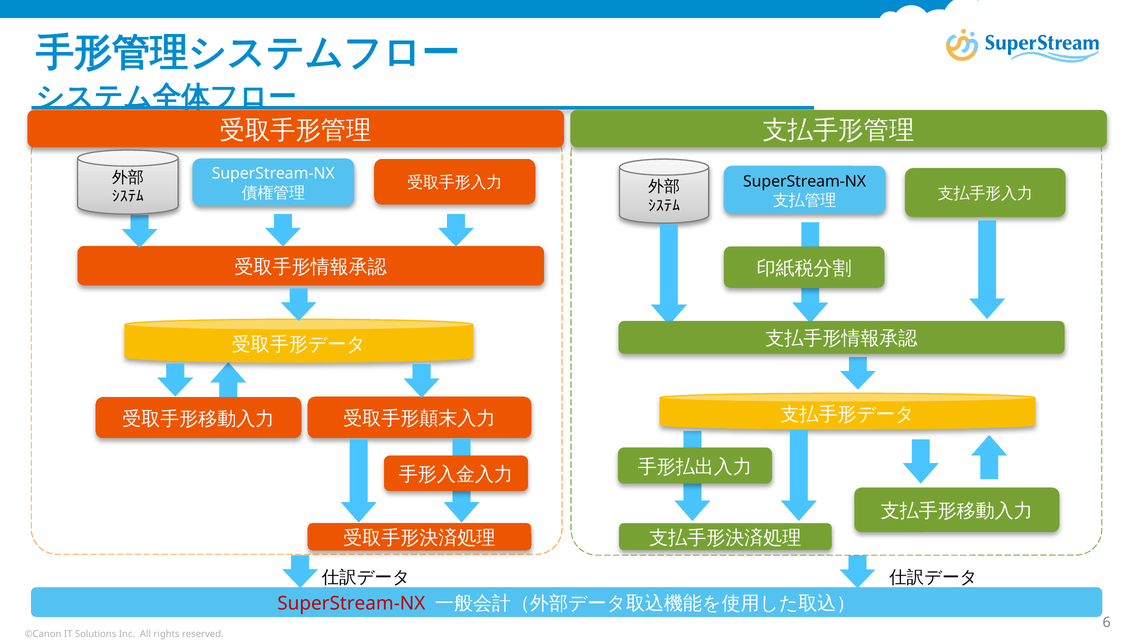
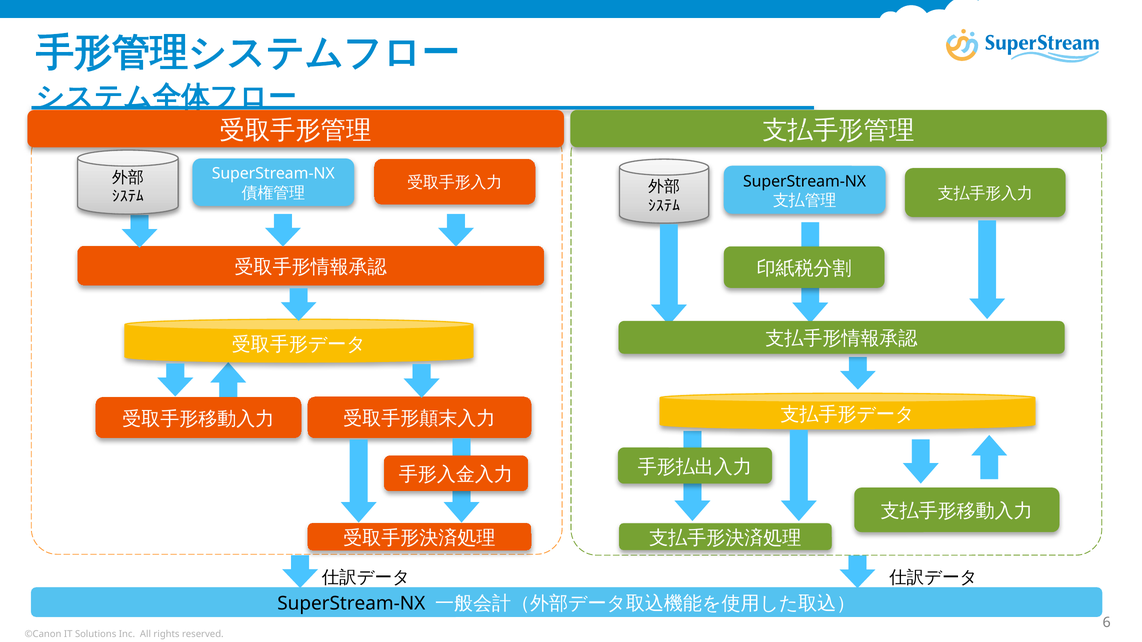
SuperStream-NX colour: red -> black (351, 604)
